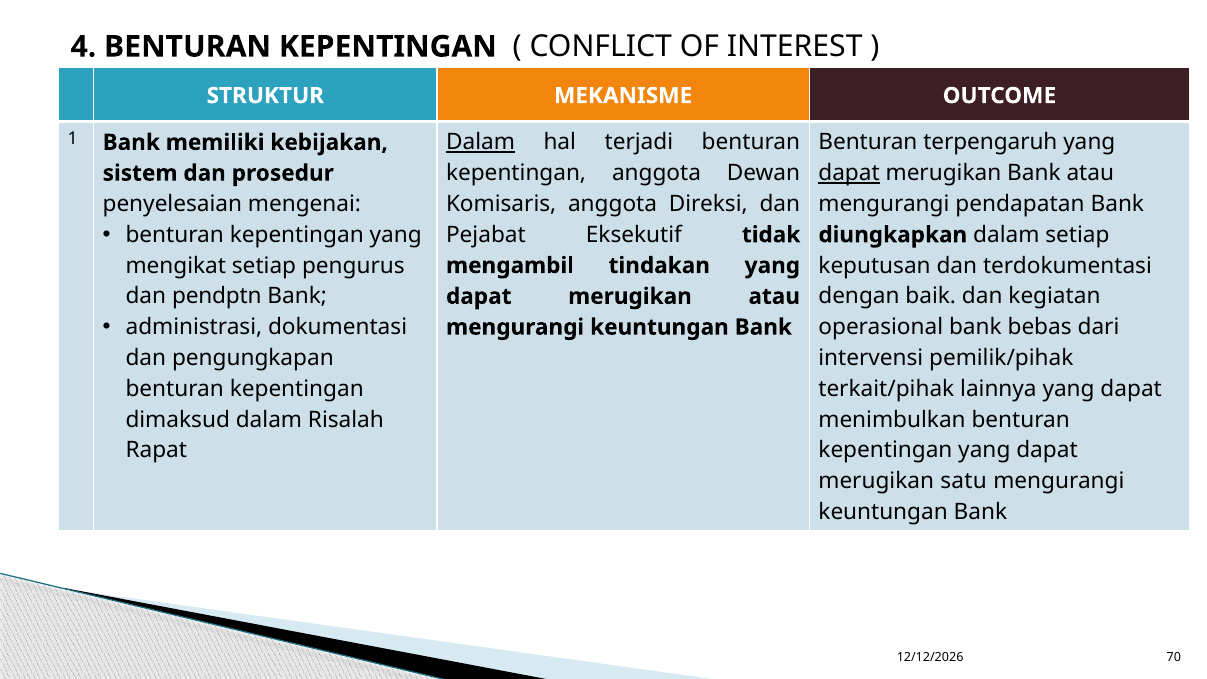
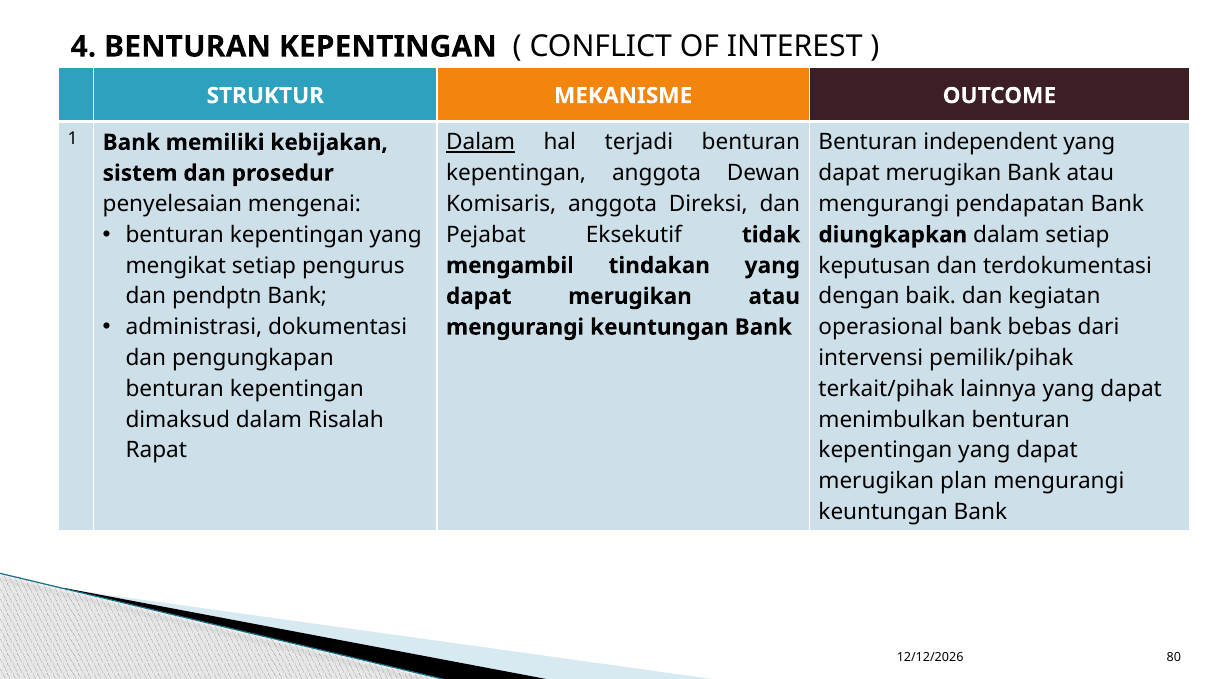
terpengaruh: terpengaruh -> independent (990, 142)
dapat underline: present -> none (849, 173)
satu: satu -> plan (964, 481)
70: 70 -> 80 (1174, 657)
